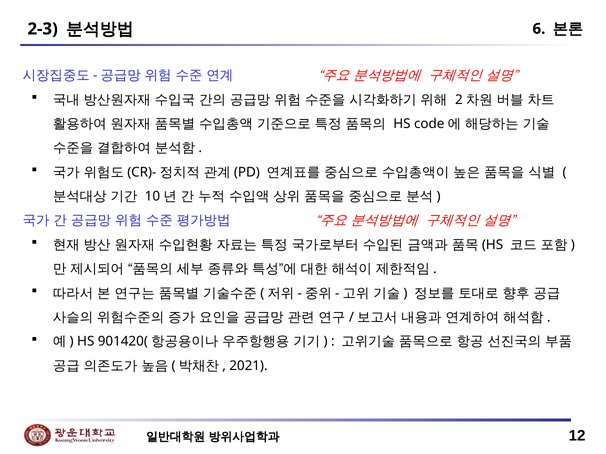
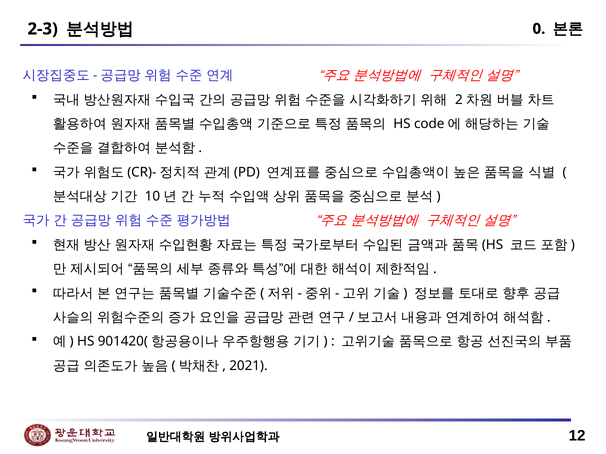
6: 6 -> 0 (539, 29)
